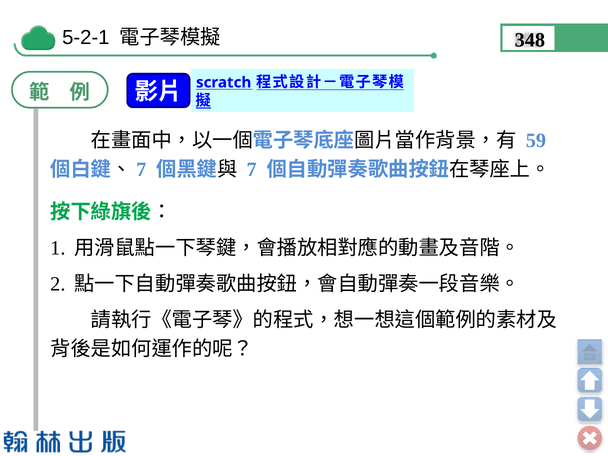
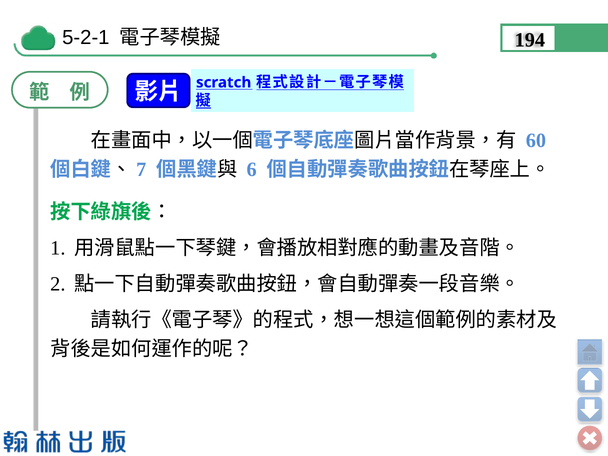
348: 348 -> 194 (530, 40)
59: 59 -> 60 (536, 140)
7: 7 -> 6 (252, 170)
